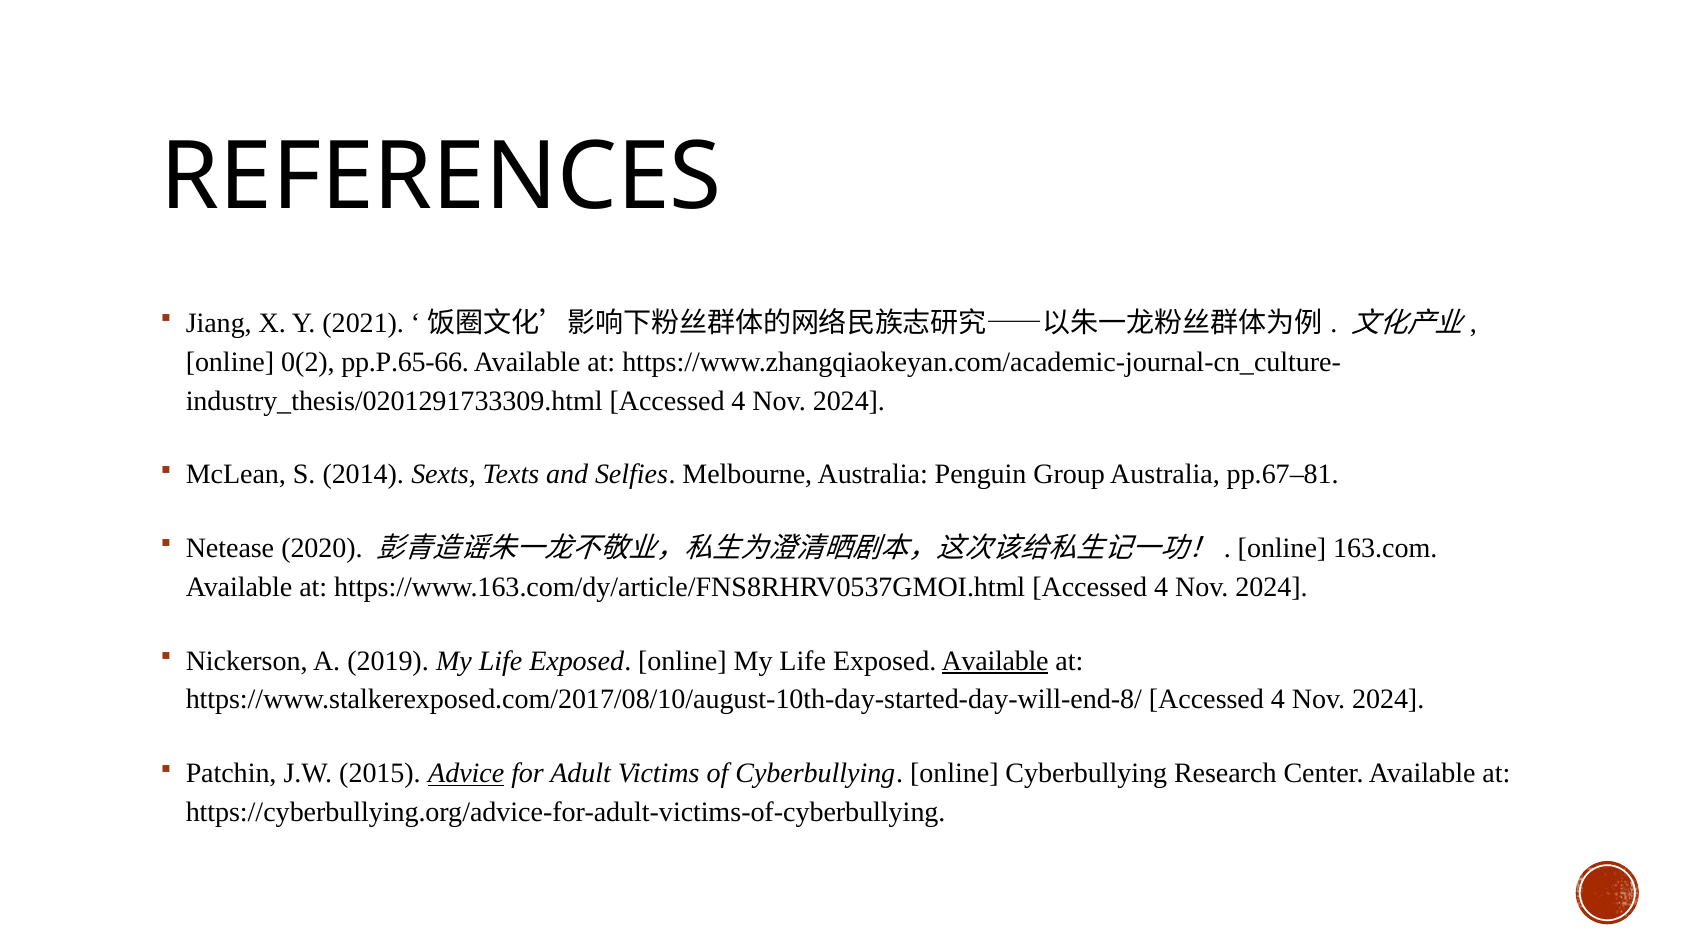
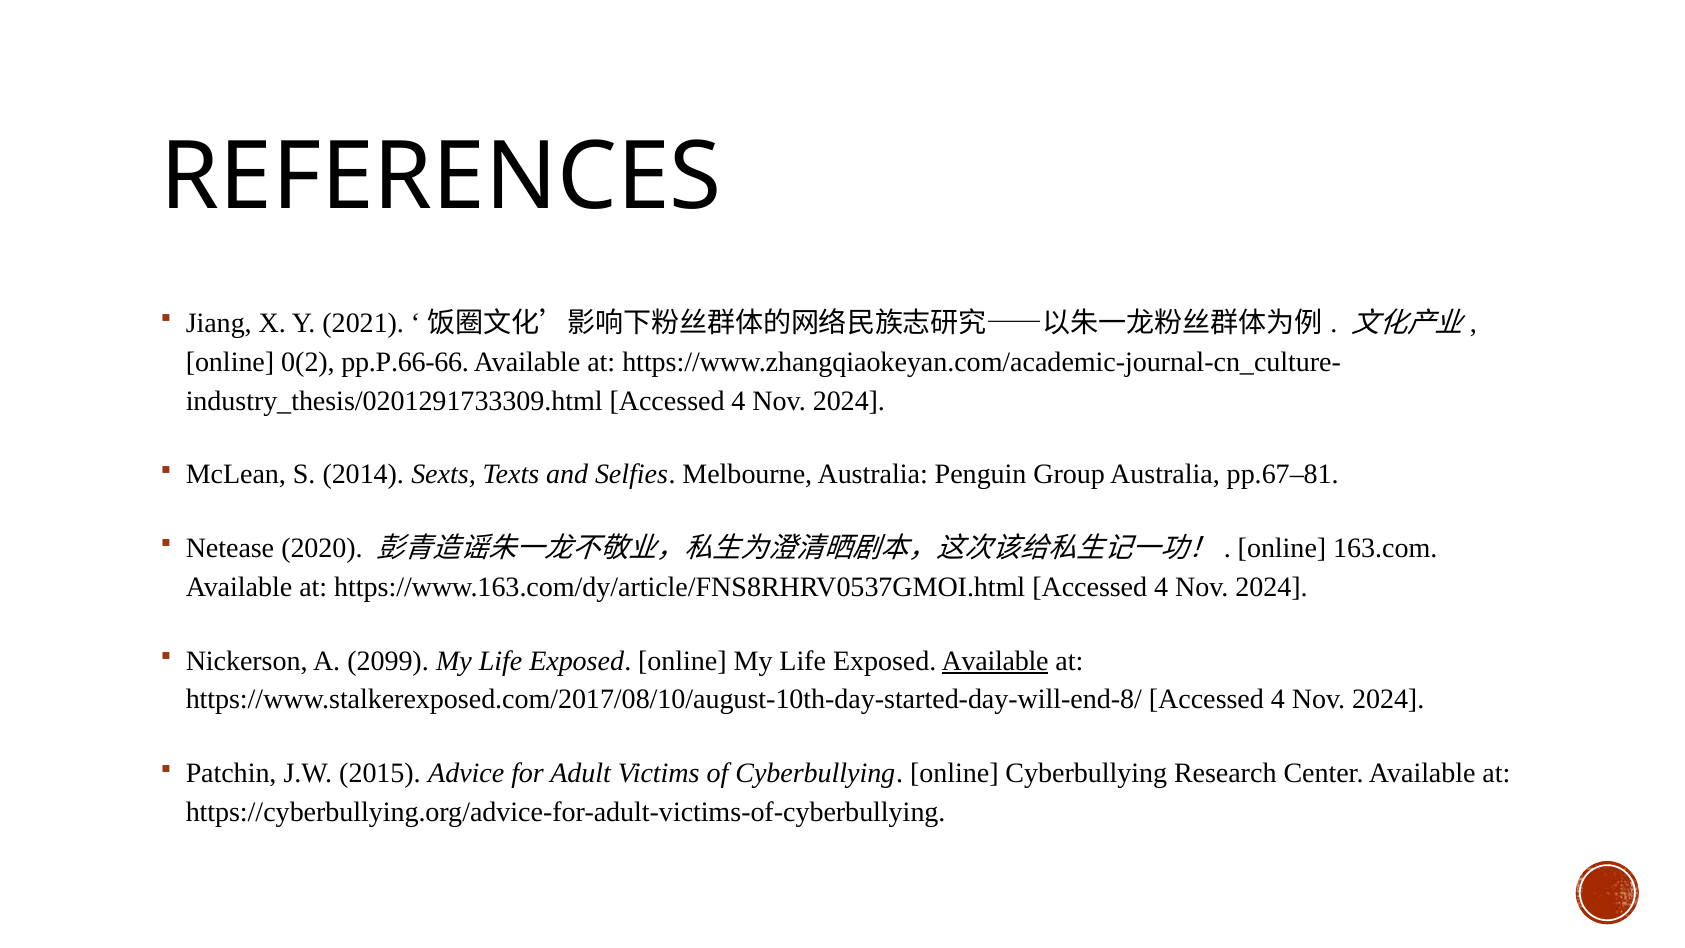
pp.P.65-66: pp.P.65-66 -> pp.P.66-66 (405, 362)
2019: 2019 -> 2099 (388, 661)
Advice underline: present -> none (466, 773)
